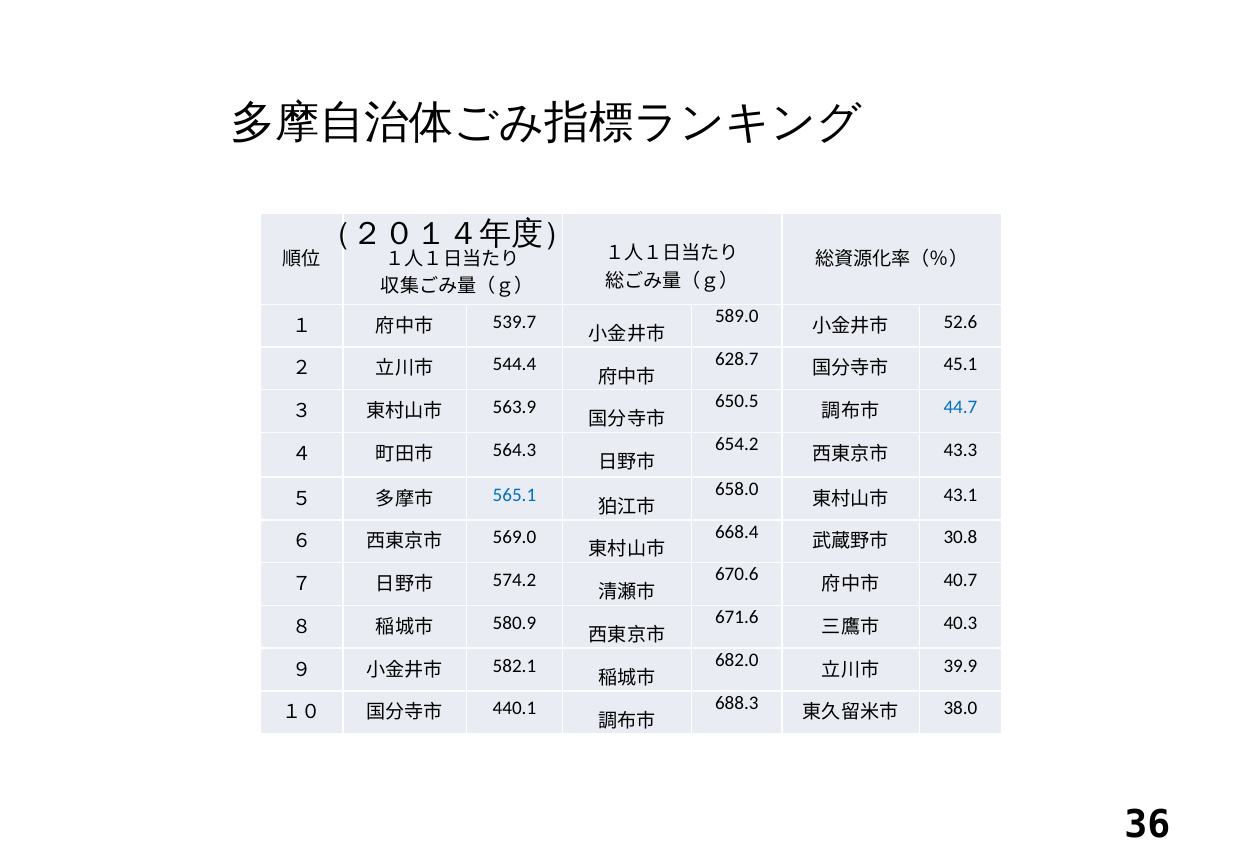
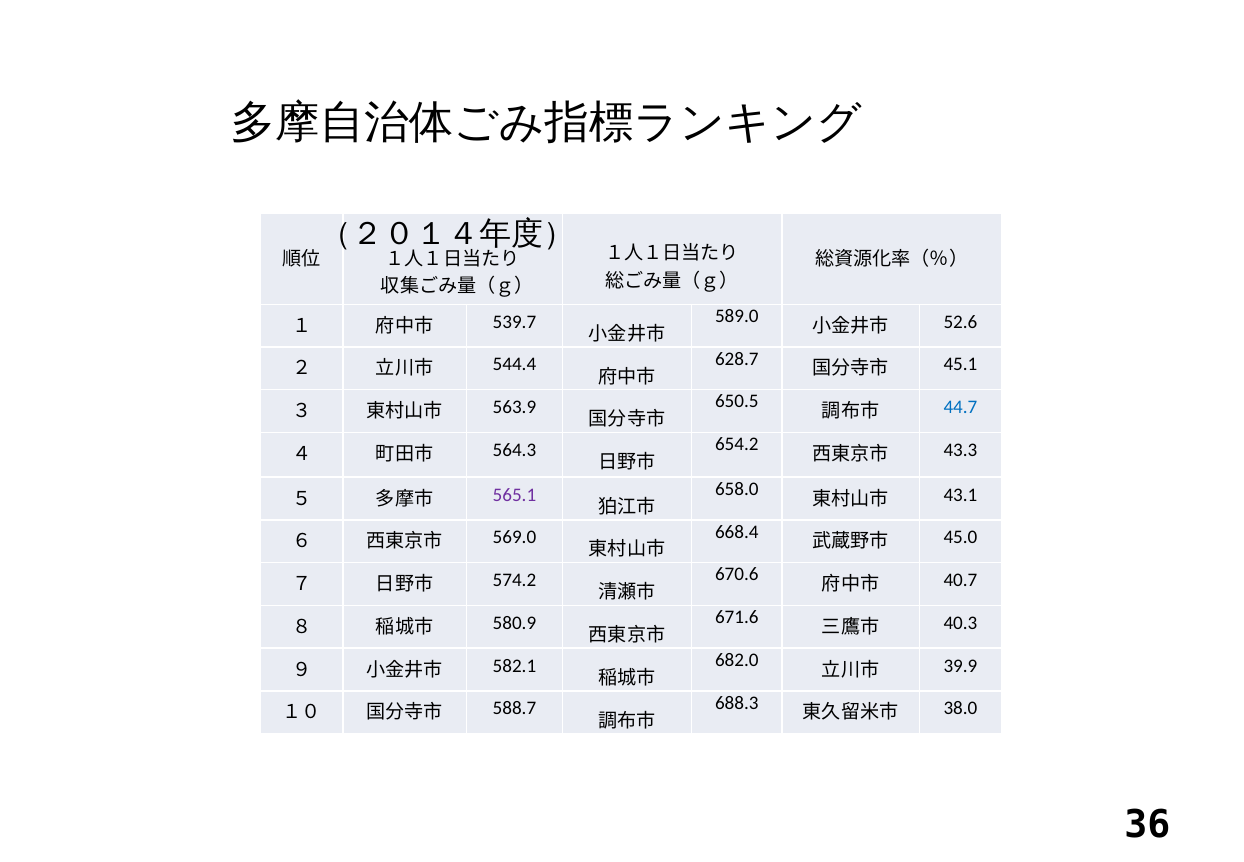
565.1 colour: blue -> purple (514, 494)
30.8: 30.8 -> 45.0 (960, 537)
440.1: 440.1 -> 588.7 (514, 708)
